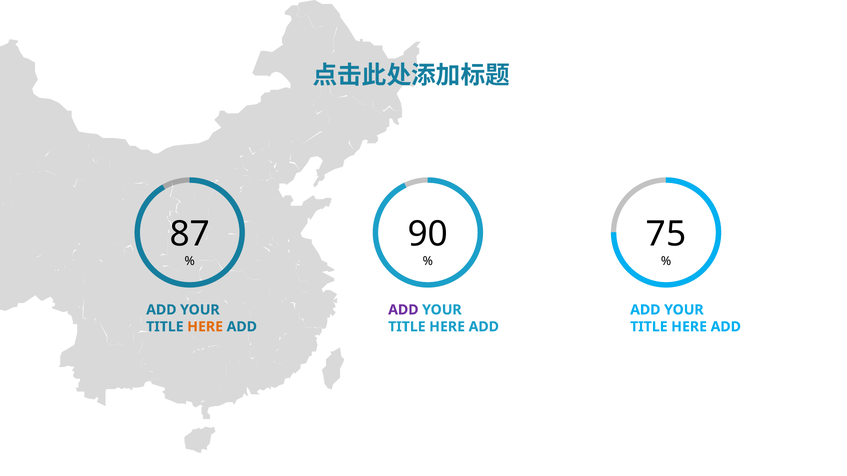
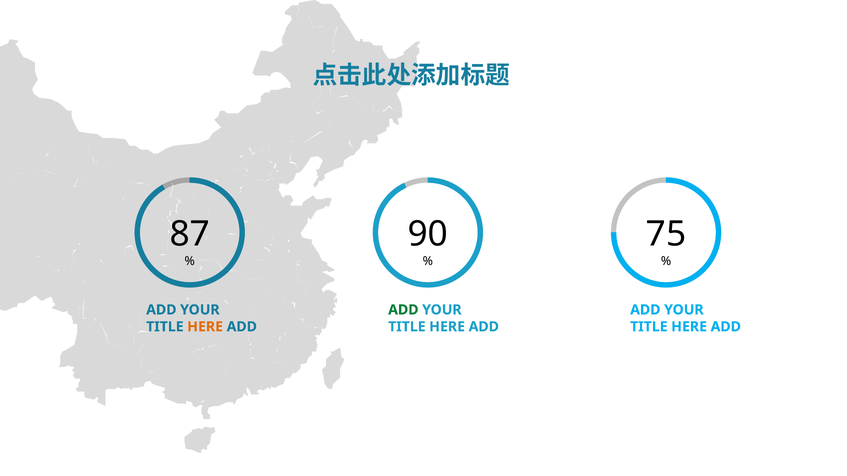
ADD colour: purple -> green (403, 310)
